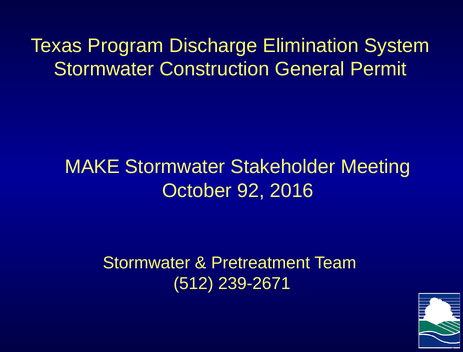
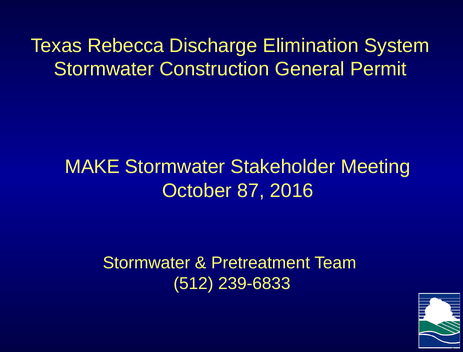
Program: Program -> Rebecca (126, 46)
92: 92 -> 87 (251, 191)
239-2671: 239-2671 -> 239-6833 (254, 284)
